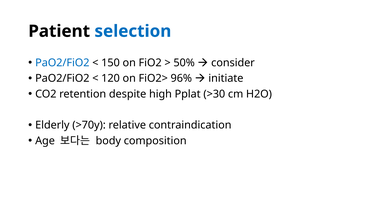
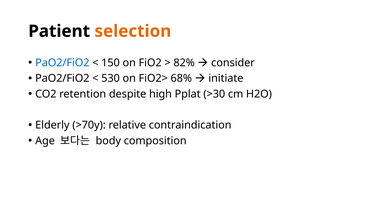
selection colour: blue -> orange (133, 31)
50%: 50% -> 82% (184, 63)
120: 120 -> 530 (111, 78)
96%: 96% -> 68% (181, 78)
